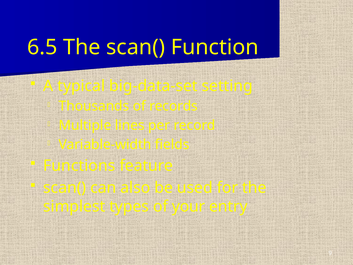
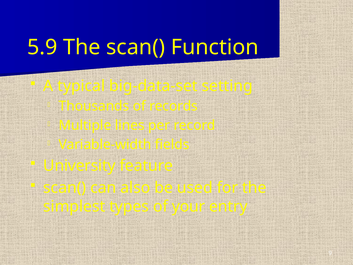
6.5: 6.5 -> 5.9 (42, 47)
Functions: Functions -> University (79, 165)
